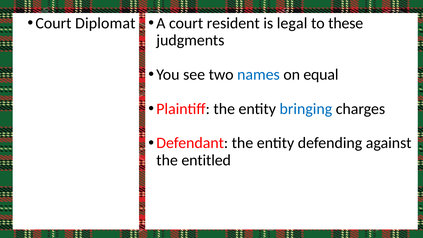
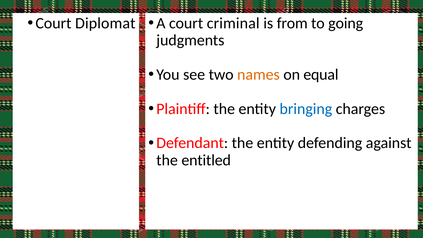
resident: resident -> criminal (233, 23)
legal: legal -> from (292, 23)
these: these -> going (346, 23)
names colour: blue -> orange (258, 75)
